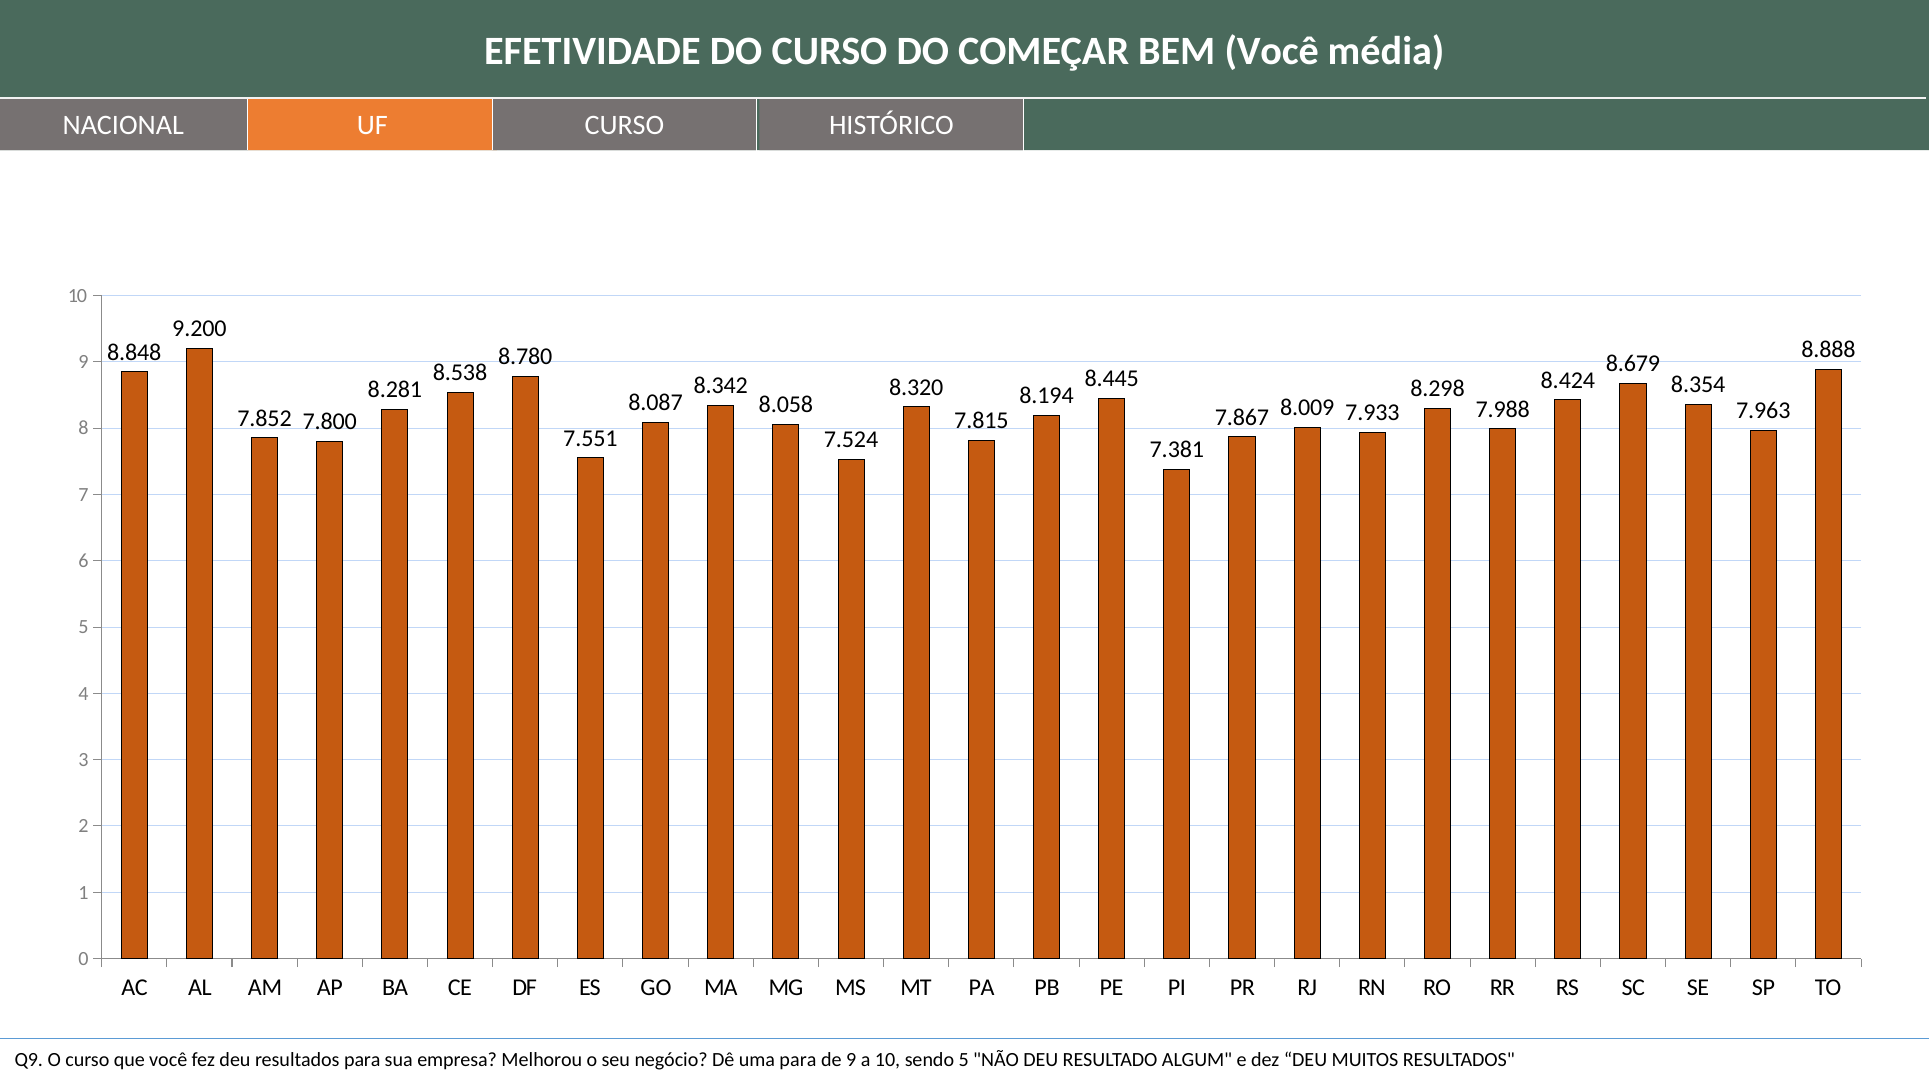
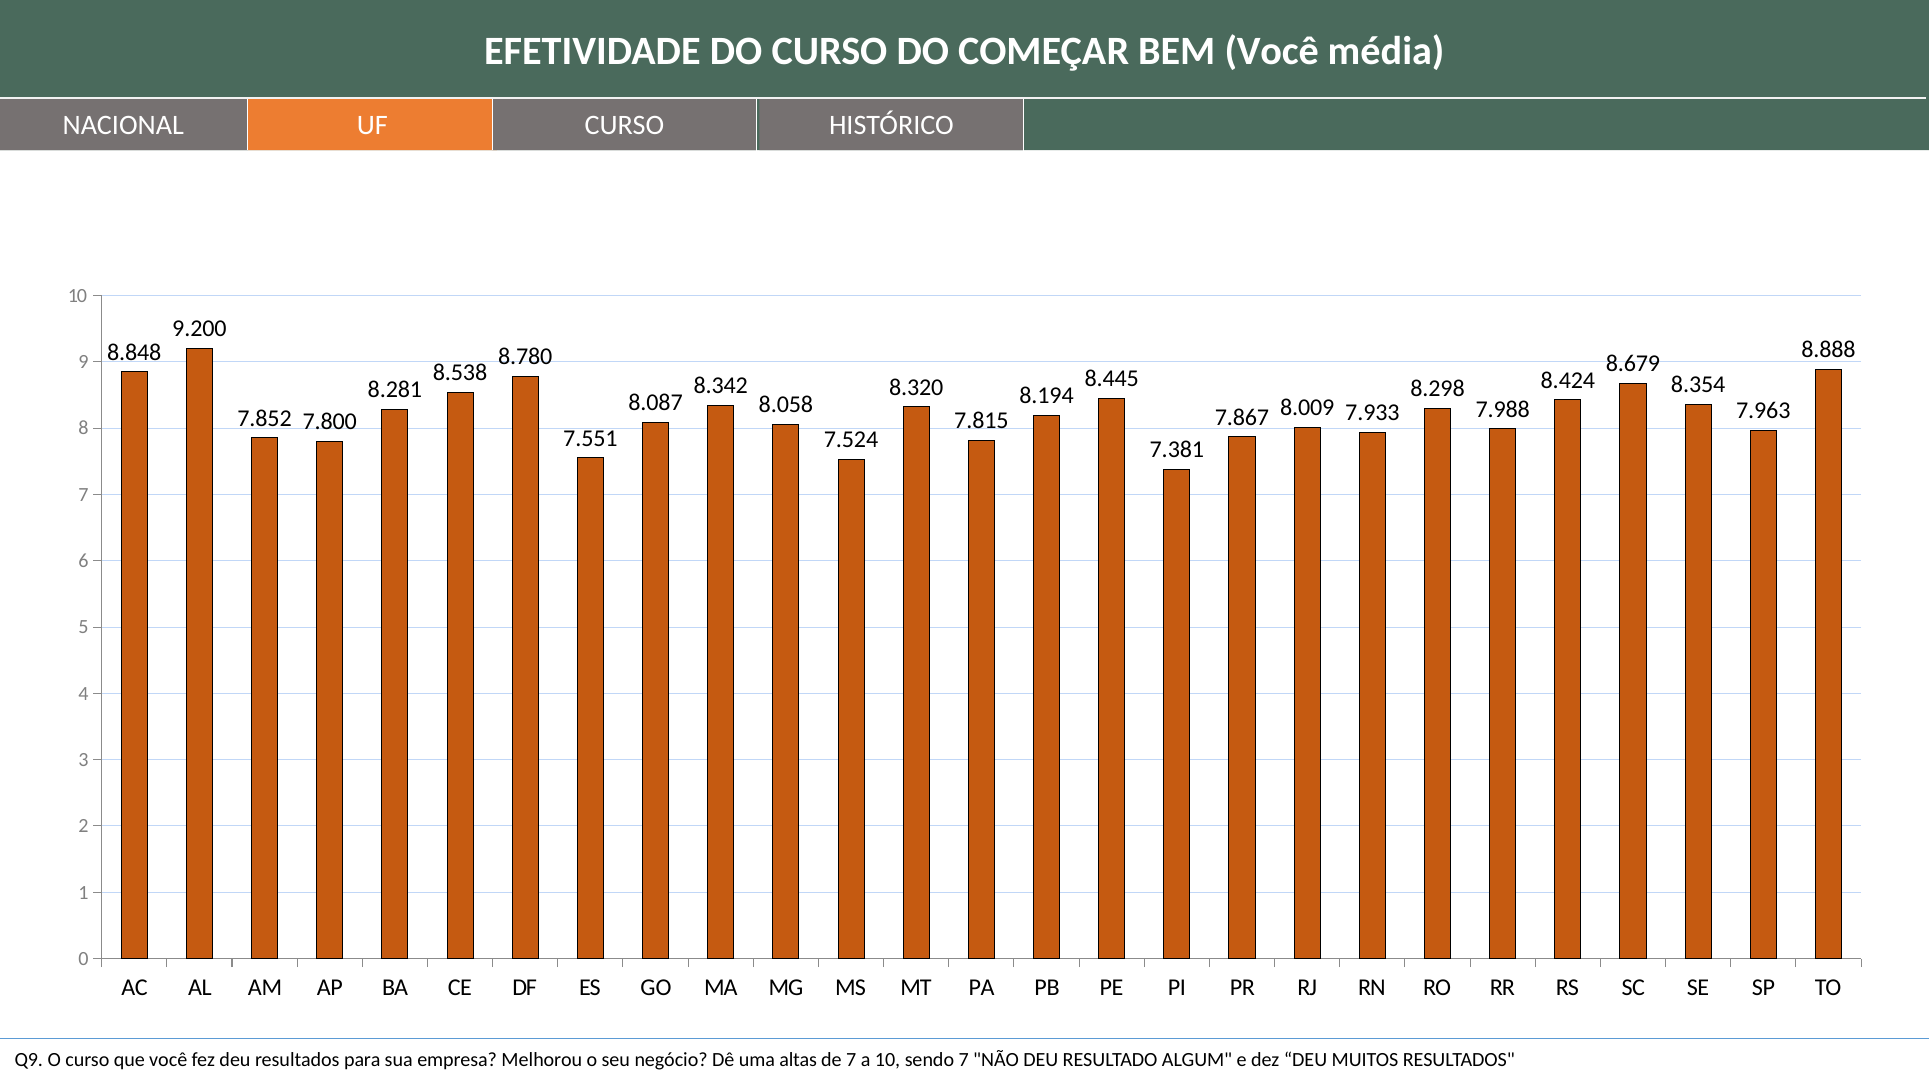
uma para: para -> altas (798, 1059)
de 9: 9 -> 7 (851, 1059)
sendo 5: 5 -> 7 (964, 1059)
